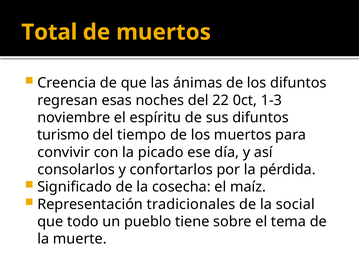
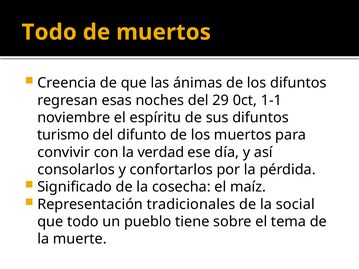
Total: Total -> Todo (49, 32)
22: 22 -> 29 (221, 100)
1-3: 1-3 -> 1-1 (271, 100)
tiempo: tiempo -> difunto (142, 135)
picado: picado -> verdad (161, 152)
